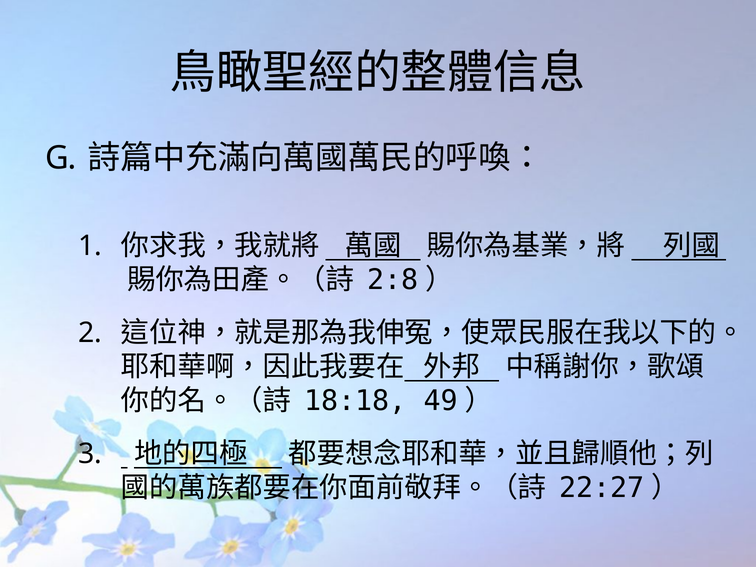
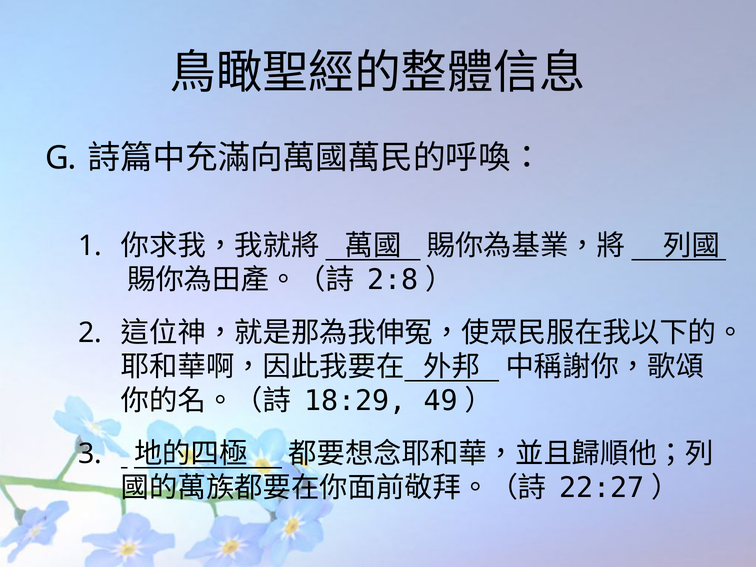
18:18: 18:18 -> 18:29 (355, 401)
